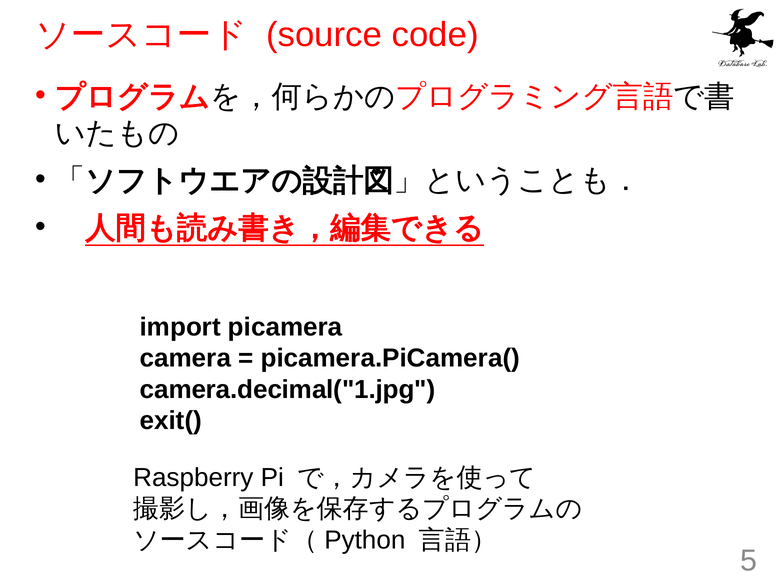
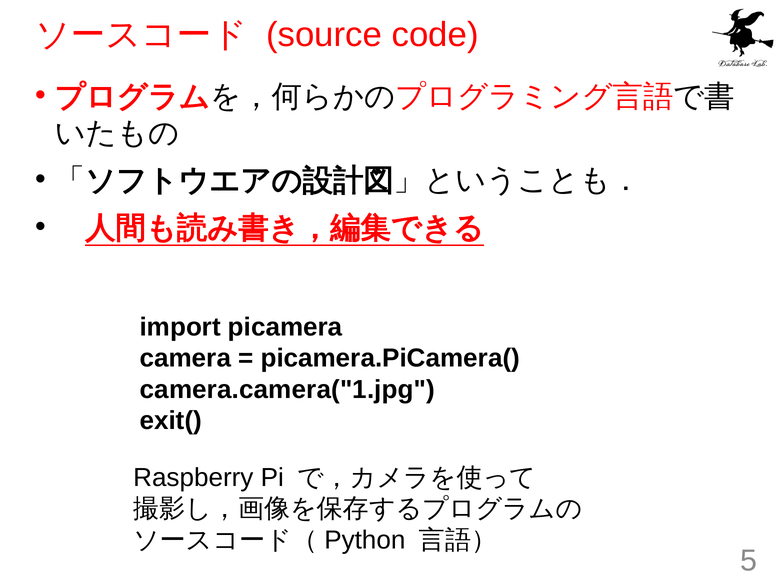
camera.decimal("1.jpg: camera.decimal("1.jpg -> camera.camera("1.jpg (287, 390)
